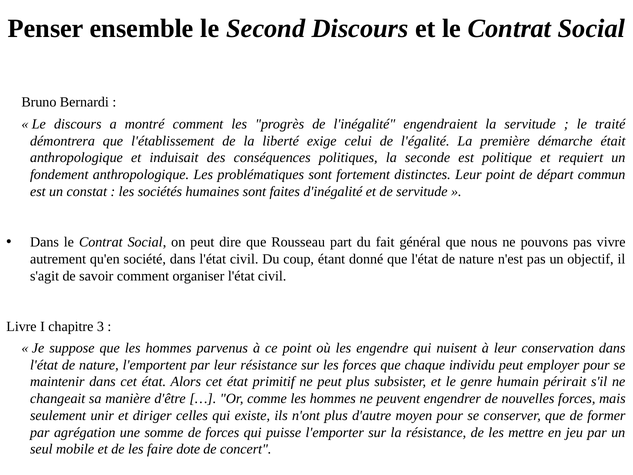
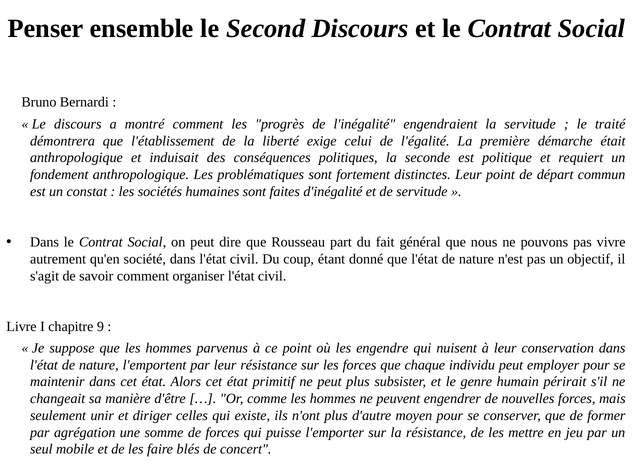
3: 3 -> 9 (100, 326)
dote: dote -> blés (188, 449)
